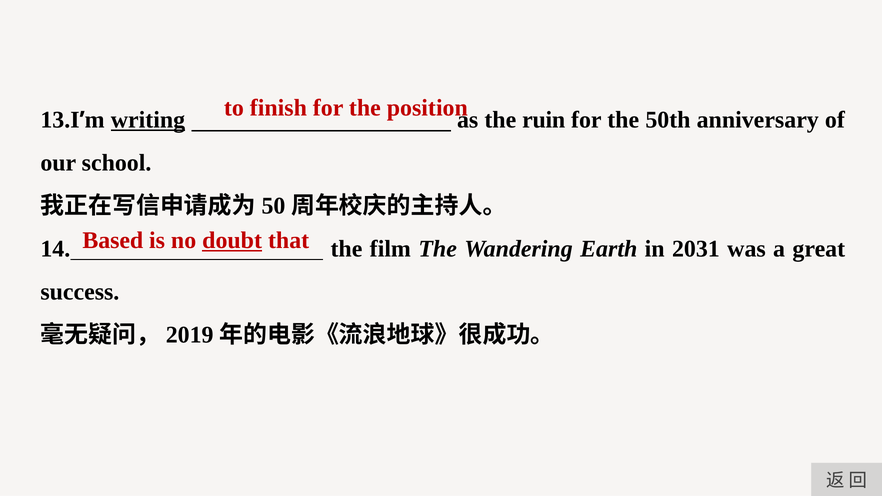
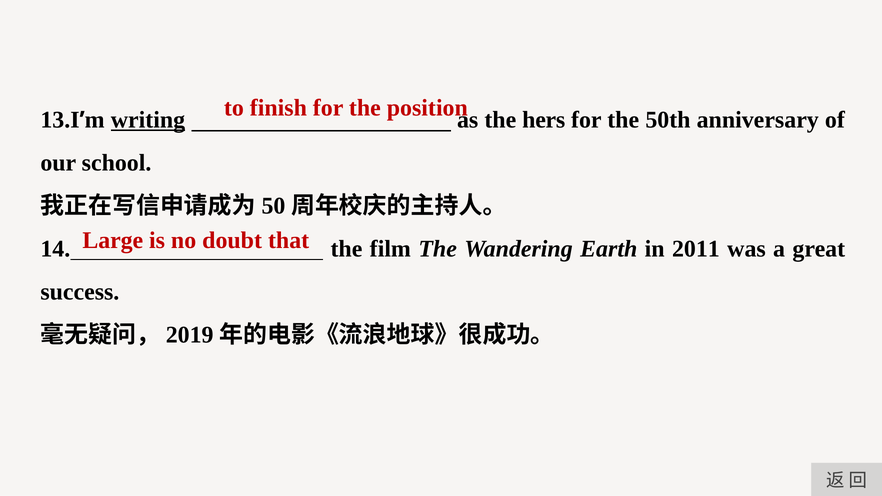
ruin: ruin -> hers (544, 120)
Based: Based -> Large (113, 241)
doubt underline: present -> none (232, 241)
2031: 2031 -> 2011 (696, 249)
